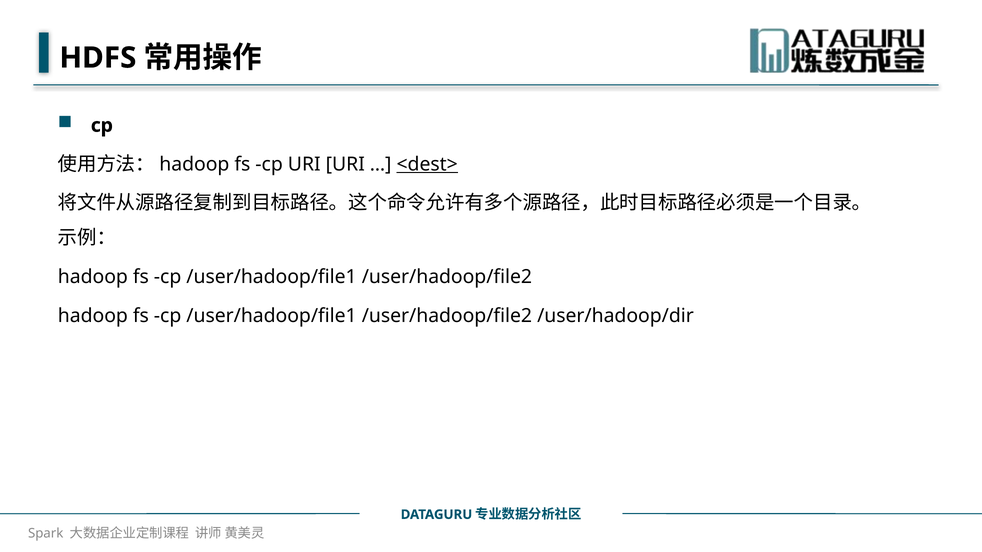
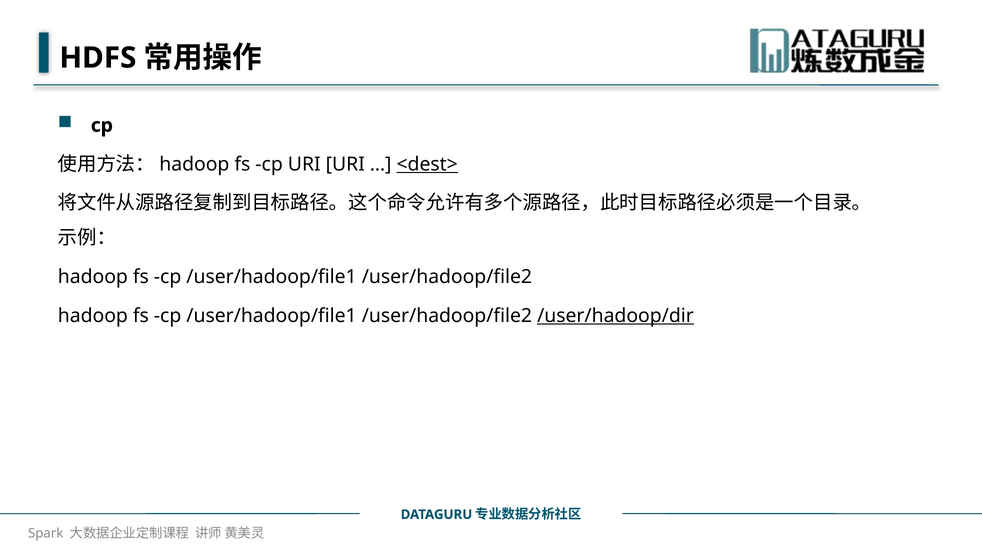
/user/hadoop/dir underline: none -> present (615, 316)
